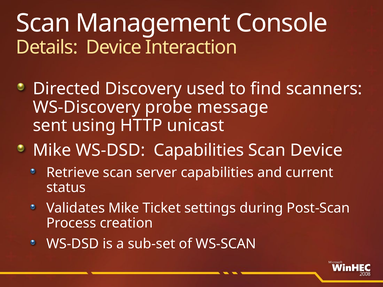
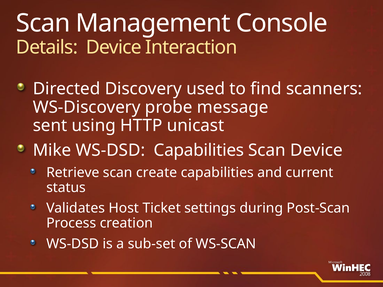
server: server -> create (157, 173)
Validates Mike: Mike -> Host (124, 208)
